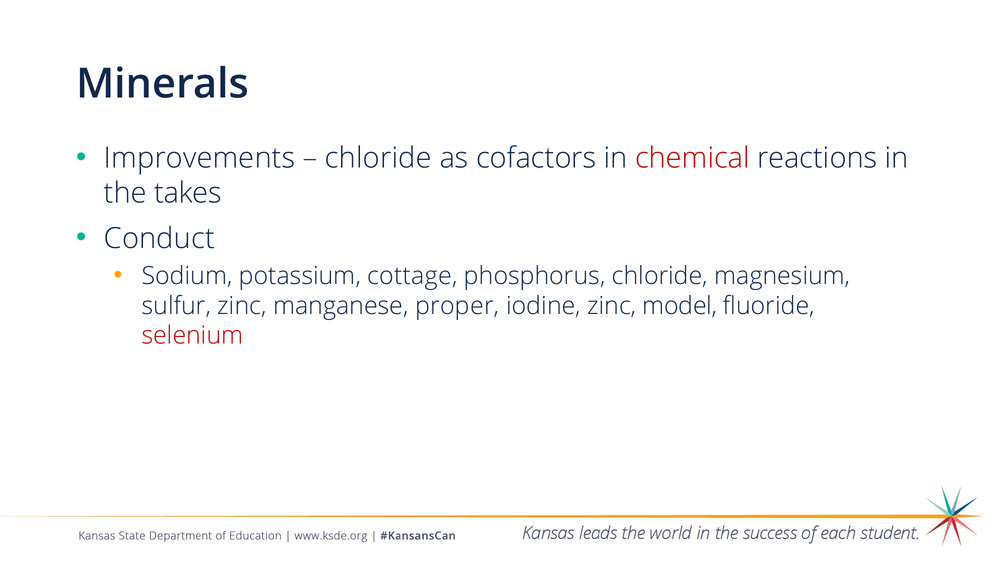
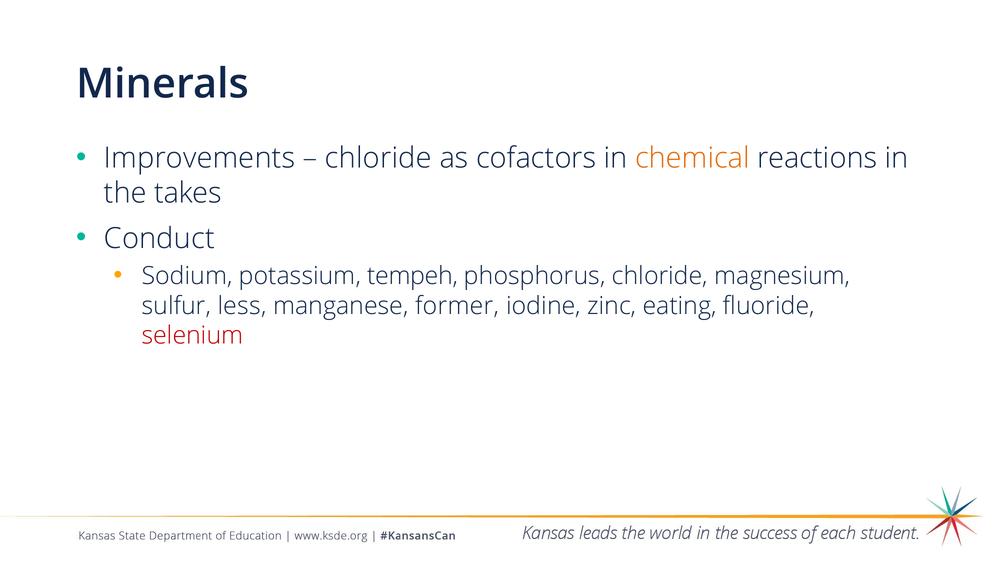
chemical colour: red -> orange (692, 158)
cottage: cottage -> tempeh (413, 275)
sulfur zinc: zinc -> less (242, 305)
proper: proper -> former (457, 305)
model: model -> eating (680, 305)
